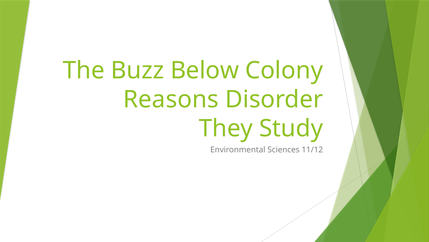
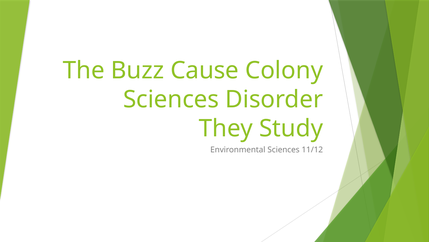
Below: Below -> Cause (205, 70)
Reasons: Reasons -> Sciences (171, 99)
